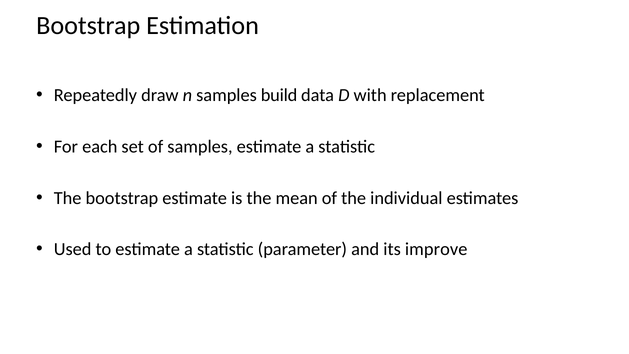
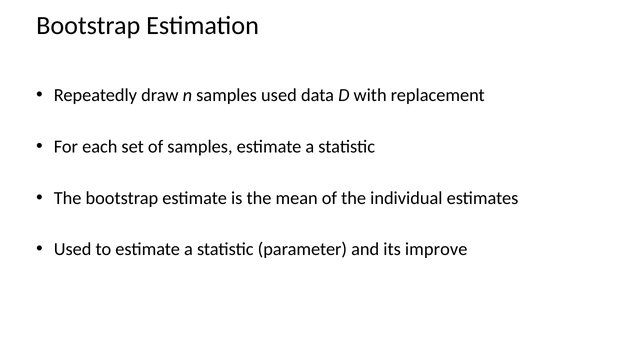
samples build: build -> used (279, 95)
